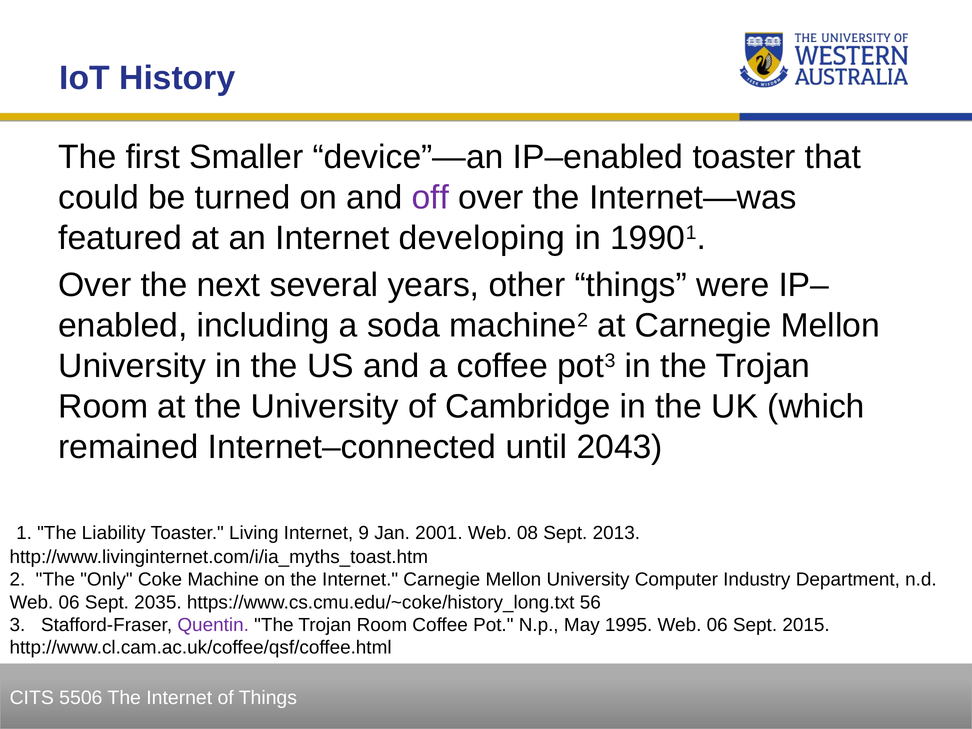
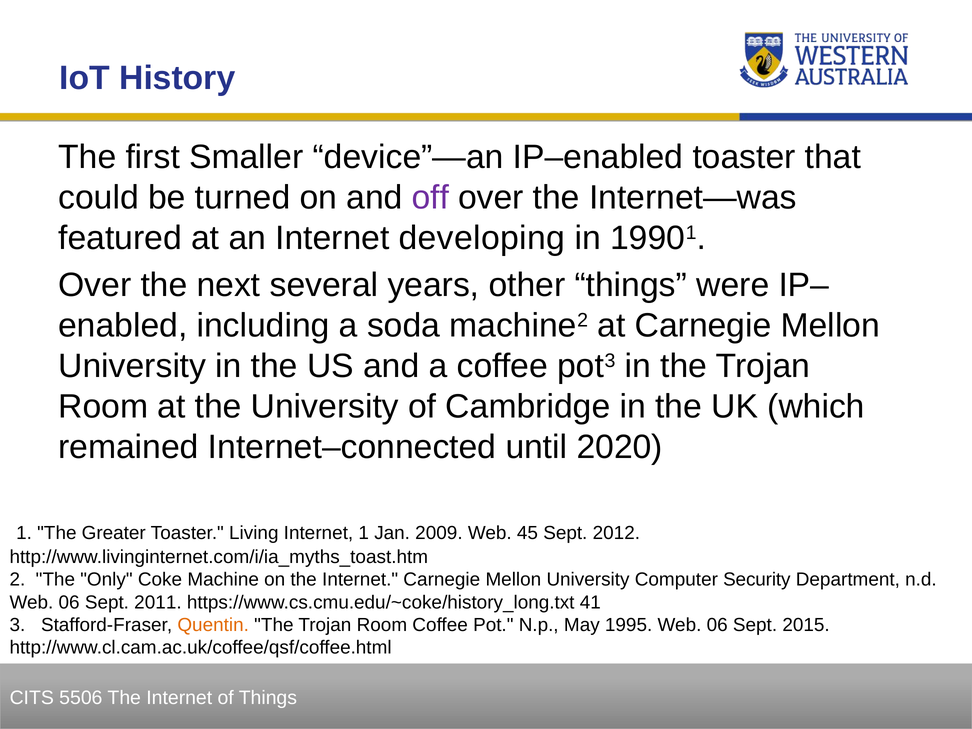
2043: 2043 -> 2020 (620, 447)
Liability: Liability -> Greater (114, 533)
Internet 9: 9 -> 1 (364, 533)
2001: 2001 -> 2009 (439, 533)
08: 08 -> 45 (527, 533)
2013: 2013 -> 2012 (616, 533)
Industry: Industry -> Security (757, 580)
2035: 2035 -> 2011 (158, 602)
56: 56 -> 41 (590, 602)
Quentin colour: purple -> orange (213, 625)
